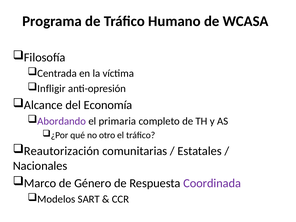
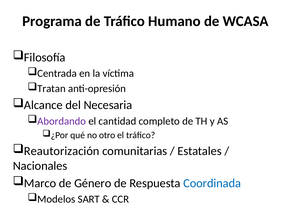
Infligir: Infligir -> Tratan (52, 89)
Economía: Economía -> Necesaria (108, 105)
primaria: primaria -> cantidad (117, 121)
Coordinada colour: purple -> blue (212, 183)
